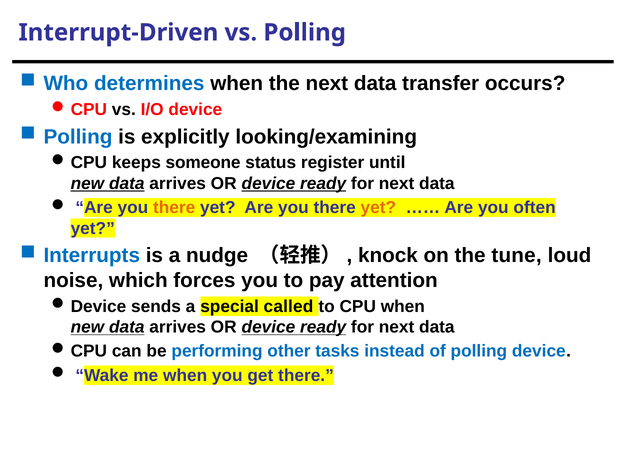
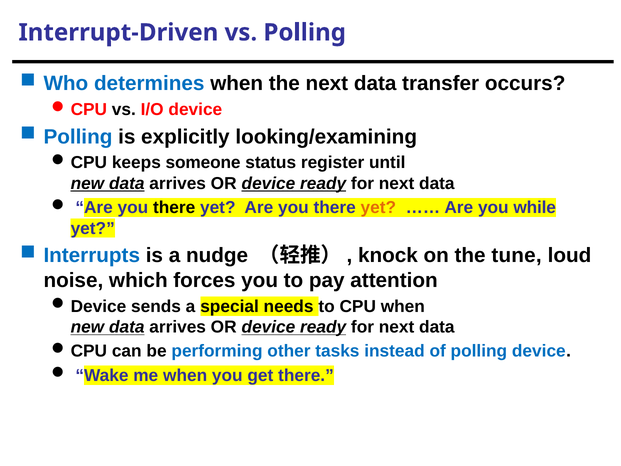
there colour: orange -> black (174, 208)
often: often -> while (535, 208)
called: called -> needs (289, 306)
